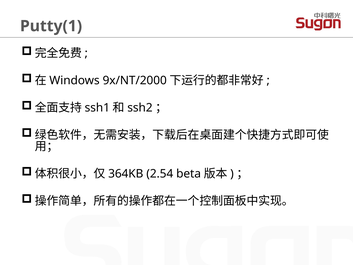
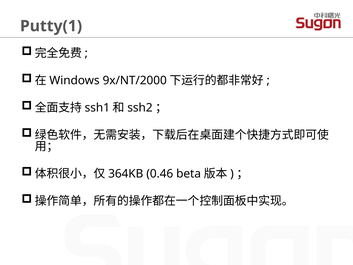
2.54: 2.54 -> 0.46 (160, 174)
